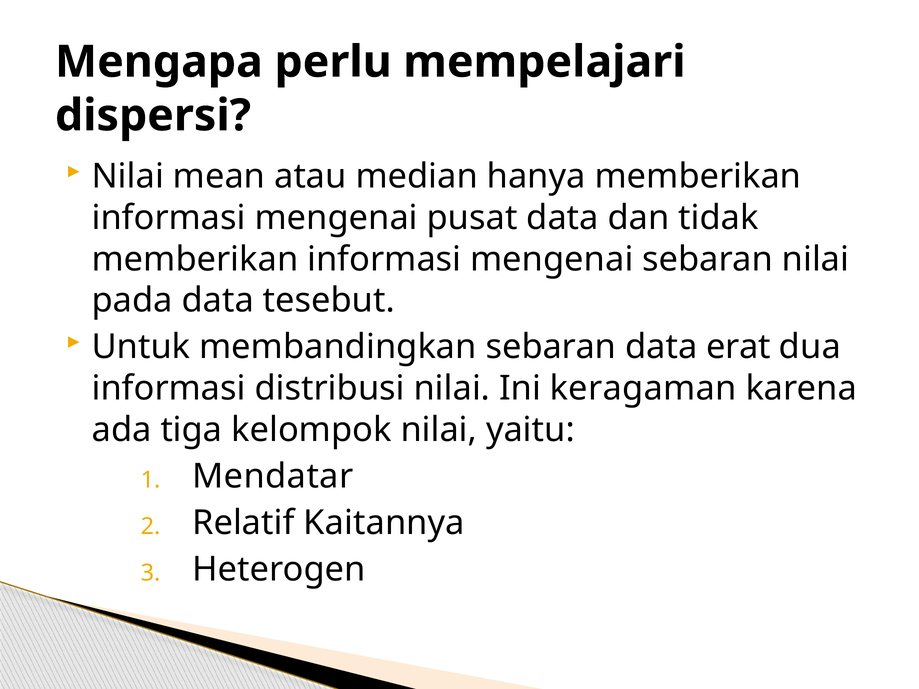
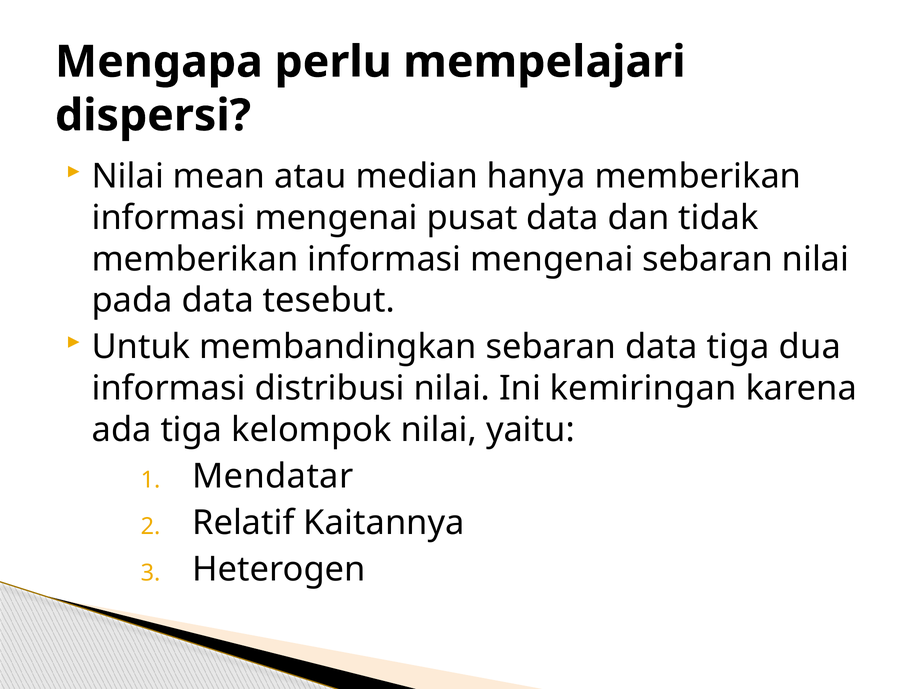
data erat: erat -> tiga (738, 347)
keragaman: keragaman -> kemiringan (643, 389)
